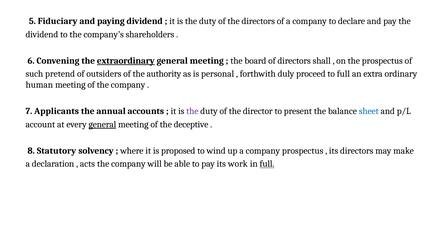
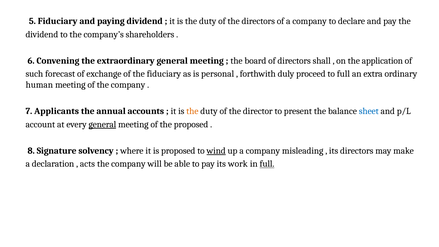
extraordinary underline: present -> none (126, 61)
the prospectus: prospectus -> application (382, 61)
pretend: pretend -> forecast (60, 74)
outsiders: outsiders -> exchange (104, 74)
the authority: authority -> fiduciary (164, 74)
the colour: purple -> orange (192, 111)
the deceptive: deceptive -> proposed (191, 124)
Statutory: Statutory -> Signature (57, 151)
wind underline: none -> present (216, 151)
company prospectus: prospectus -> misleading (303, 151)
